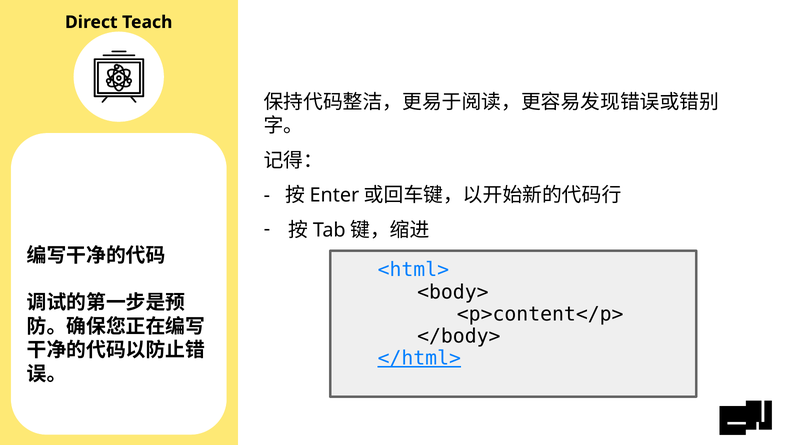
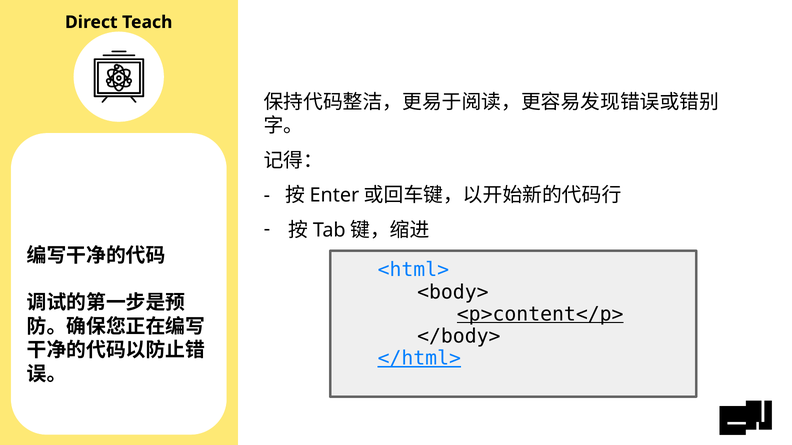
<p>content</p> underline: none -> present (540, 314)
